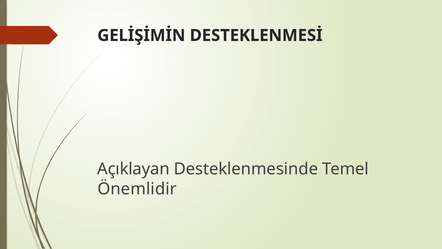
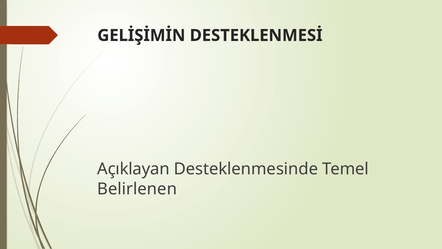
Önemlidir: Önemlidir -> Belirlenen (137, 189)
